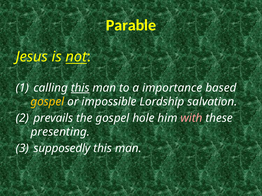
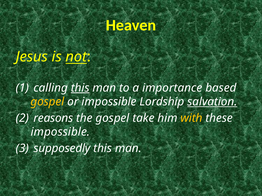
Parable: Parable -> Heaven (131, 25)
salvation underline: none -> present (212, 102)
prevails: prevails -> reasons (53, 118)
hole: hole -> take (143, 118)
with colour: pink -> yellow (191, 118)
presenting: presenting -> impossible (60, 132)
